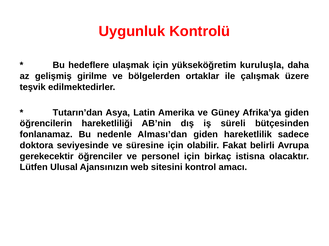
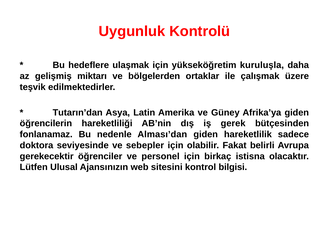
girilme: girilme -> miktarı (92, 76)
süreli: süreli -> gerek (233, 124)
süresine: süresine -> sebepler (145, 146)
amacı: amacı -> bilgisi (233, 168)
